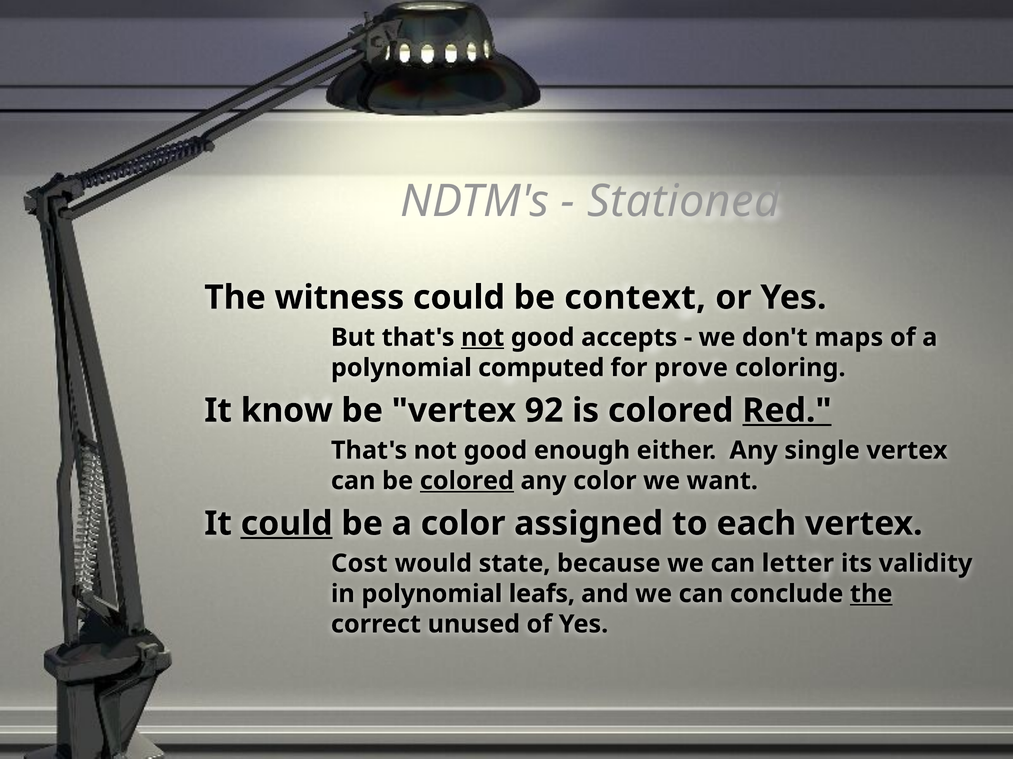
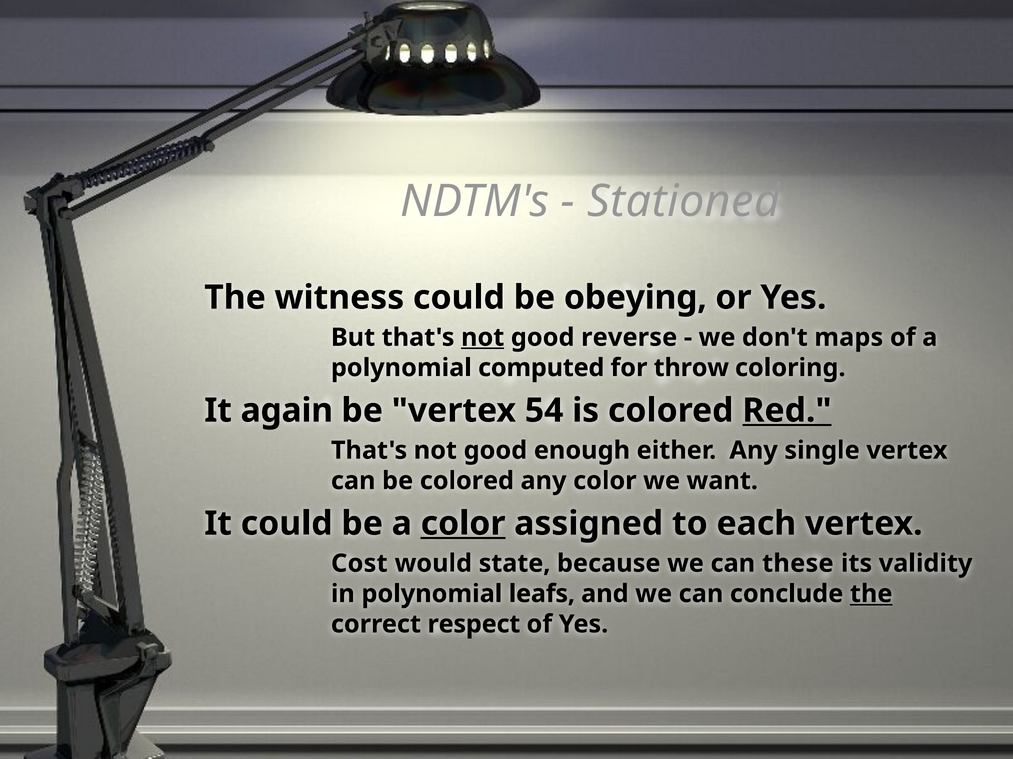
context: context -> obeying (635, 298)
accepts: accepts -> reverse (629, 338)
prove: prove -> throw (691, 368)
know: know -> again (287, 411)
92: 92 -> 54 (544, 411)
colored underline: present -> none (467, 481)
could underline: present -> none (287, 524)
color underline: none -> present (463, 524)
letter: letter -> these (798, 564)
unused: unused -> respect (474, 625)
